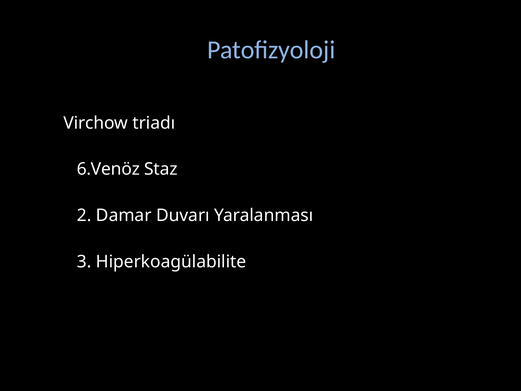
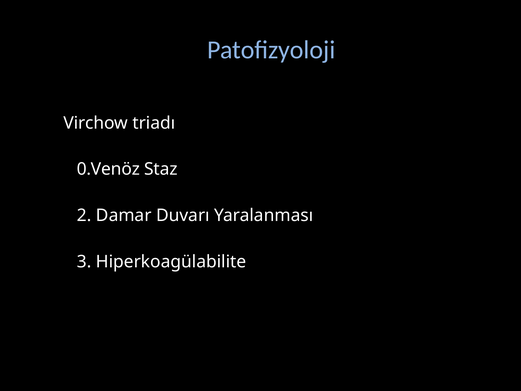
6.Venöz: 6.Venöz -> 0.Venöz (108, 169)
